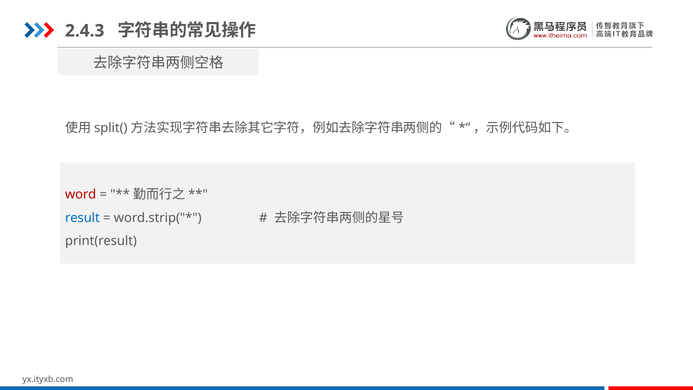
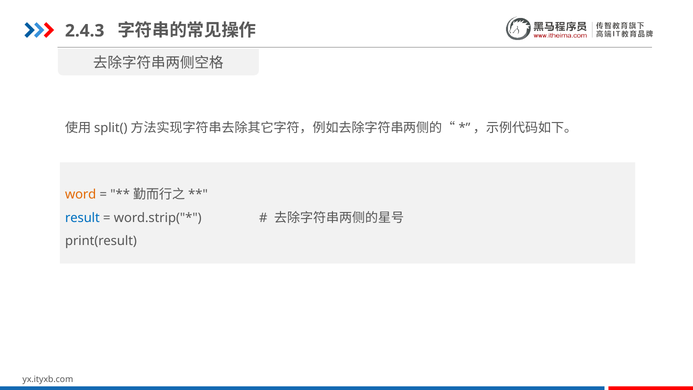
word colour: red -> orange (81, 194)
